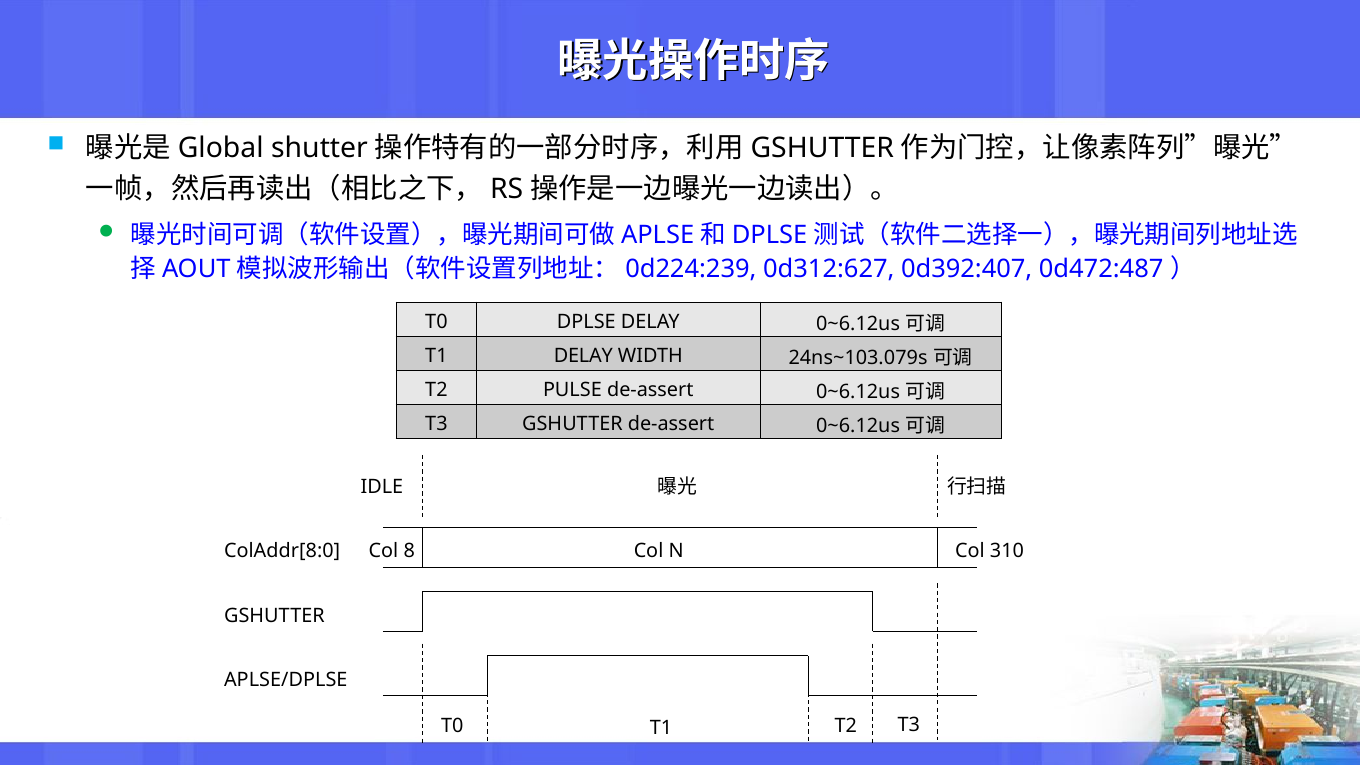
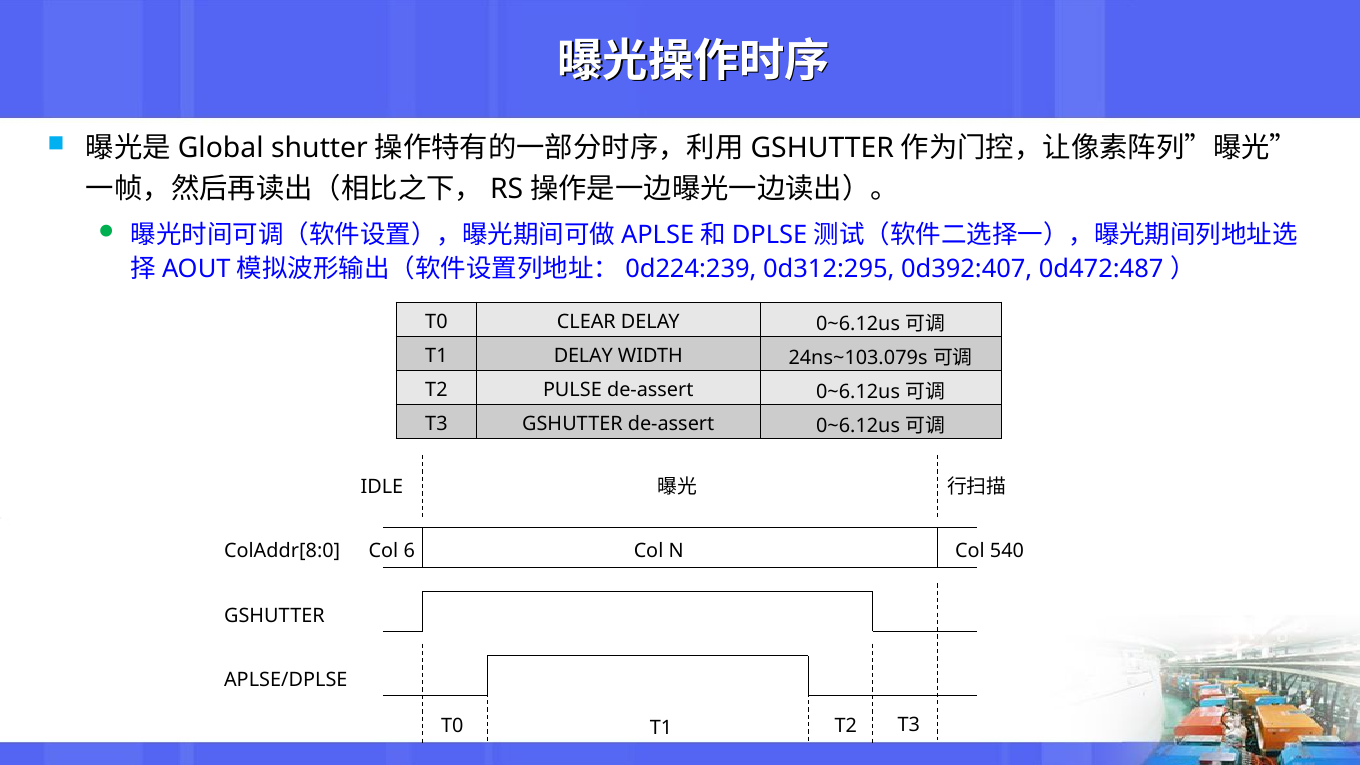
0d312:627: 0d312:627 -> 0d312:295 (829, 269)
DPLSE: DPLSE -> CLEAR (586, 322)
8: 8 -> 6 (409, 551)
310: 310 -> 540 (1007, 551)
